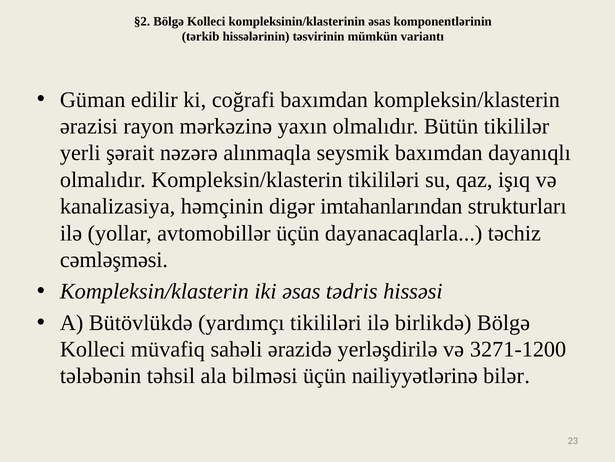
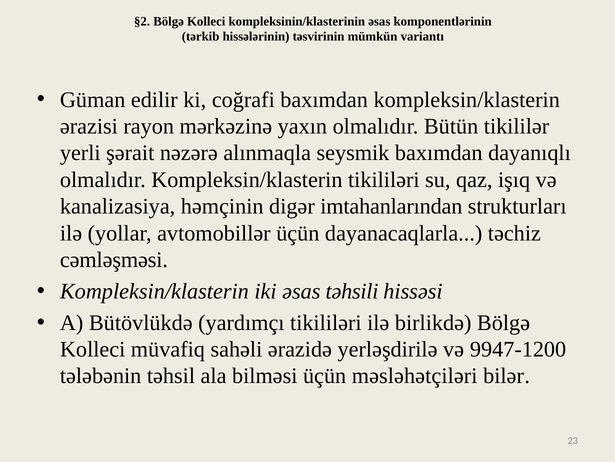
tədris: tədris -> təhsili (352, 291)
3271-1200: 3271-1200 -> 9947-1200 (518, 349)
nailiyyətlərinə: nailiyyətlərinə -> məsləhətçiləri (415, 376)
